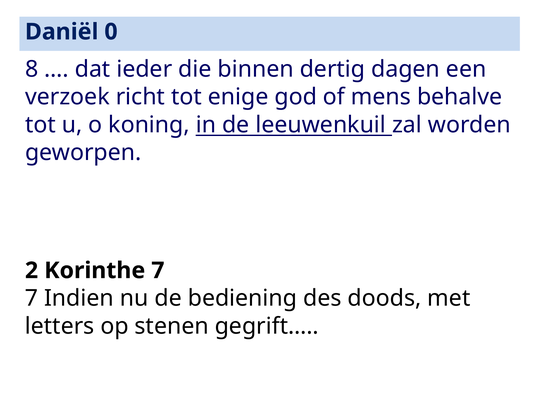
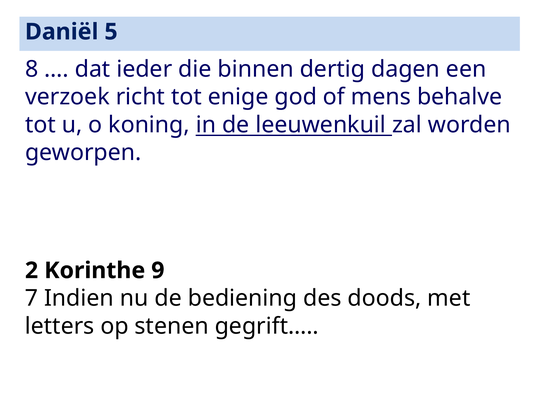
0: 0 -> 5 (111, 32)
Korinthe 7: 7 -> 9 (158, 271)
